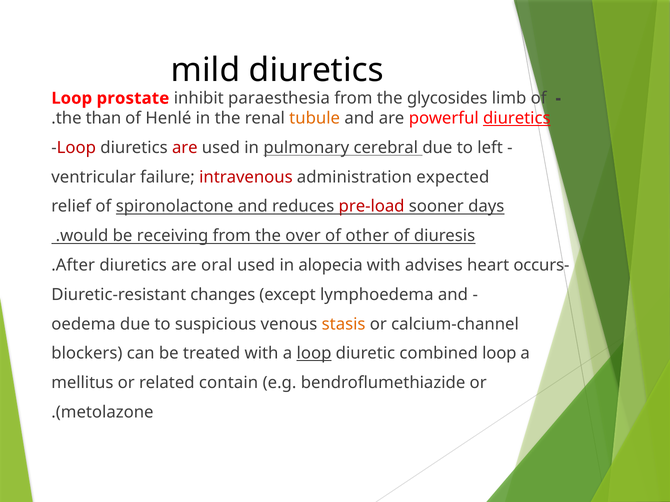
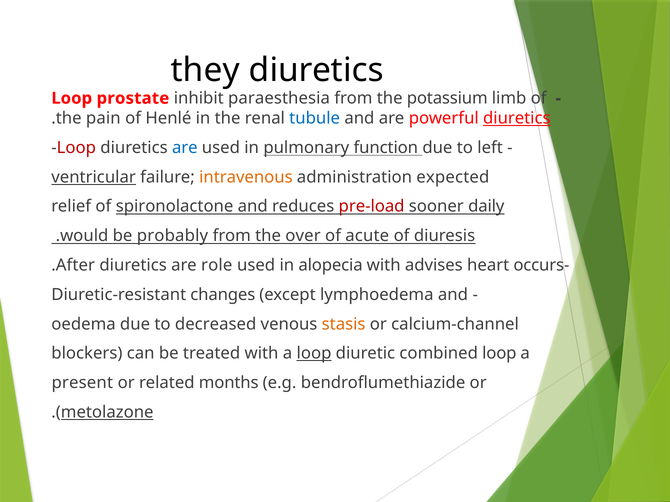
mild: mild -> they (205, 70)
glycosides: glycosides -> potassium (447, 98)
than: than -> pain (103, 118)
tubule colour: orange -> blue (315, 118)
are colour: red -> blue (185, 148)
cerebral: cerebral -> function (386, 148)
ventricular underline: none -> present (94, 177)
intravenous colour: red -> orange (246, 177)
days: days -> daily (486, 207)
receiving: receiving -> probably (172, 236)
other: other -> acute (367, 236)
oral: oral -> role (217, 265)
suspicious: suspicious -> decreased (216, 324)
mellitus: mellitus -> present (82, 383)
contain: contain -> months (229, 383)
metolazone underline: none -> present (107, 413)
